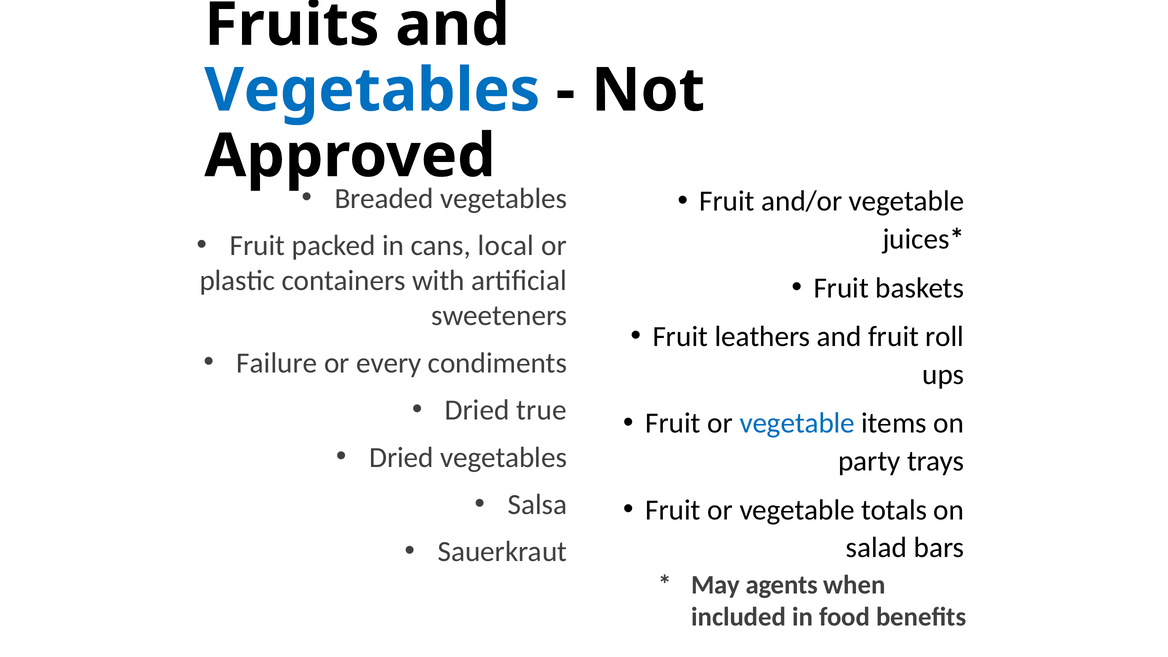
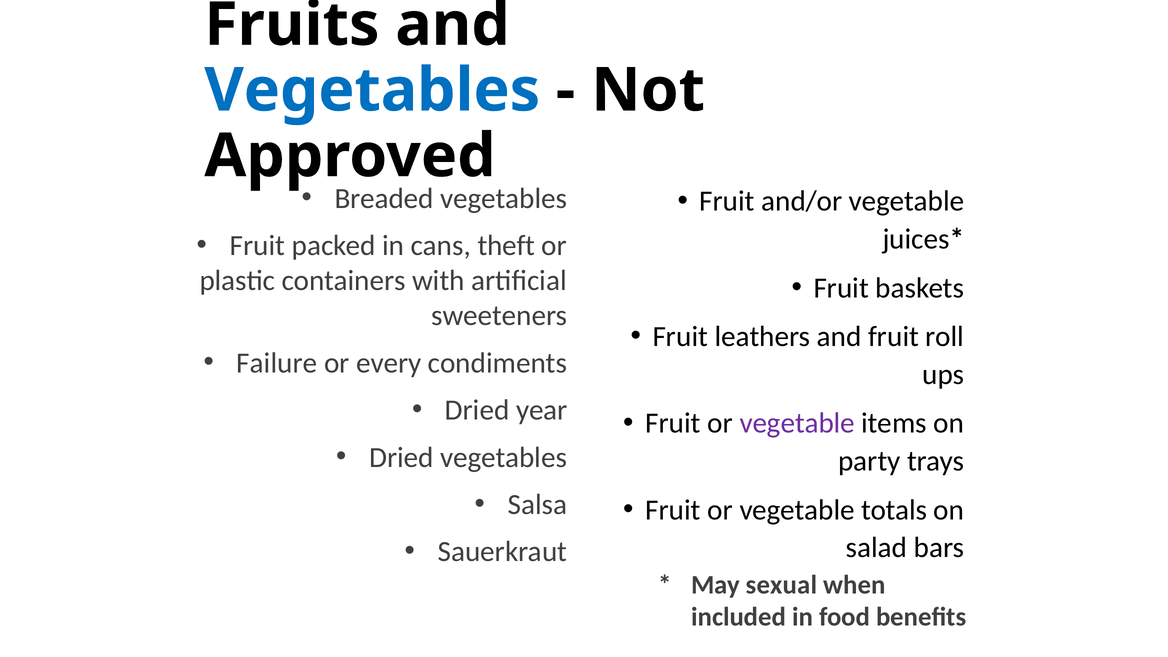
local: local -> theft (506, 246)
true: true -> year (542, 410)
vegetable colour: blue -> purple (797, 423)
agents: agents -> sexual (782, 585)
